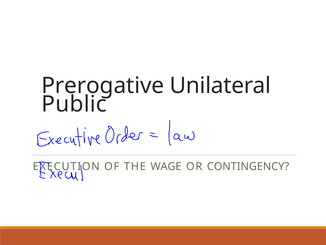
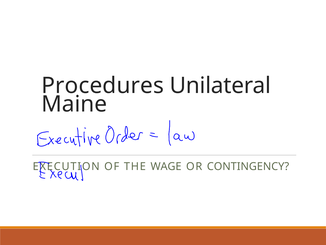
Prerogative: Prerogative -> Procedures (103, 86)
Public: Public -> Maine (74, 104)
